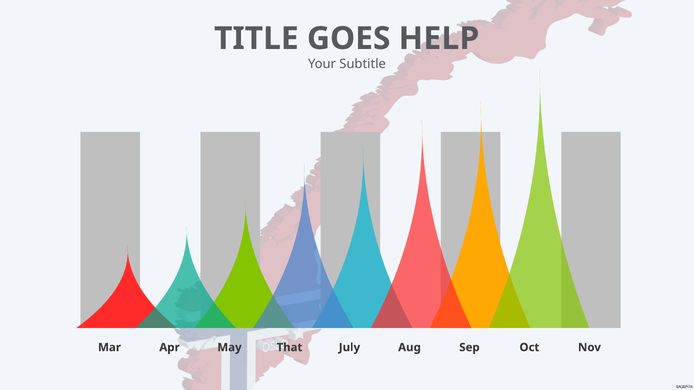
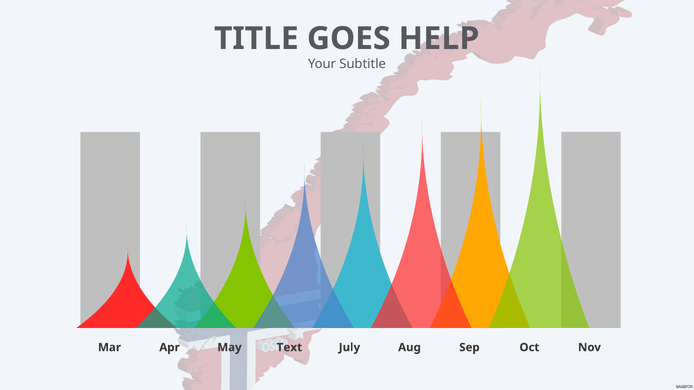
That: That -> Text (289, 348)
